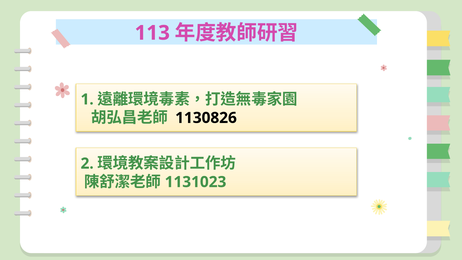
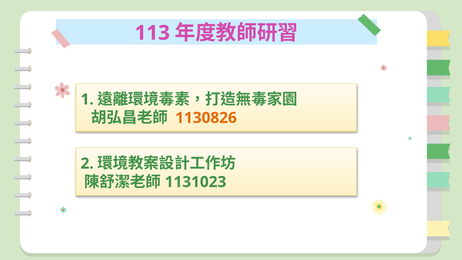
1130826 colour: black -> orange (206, 118)
